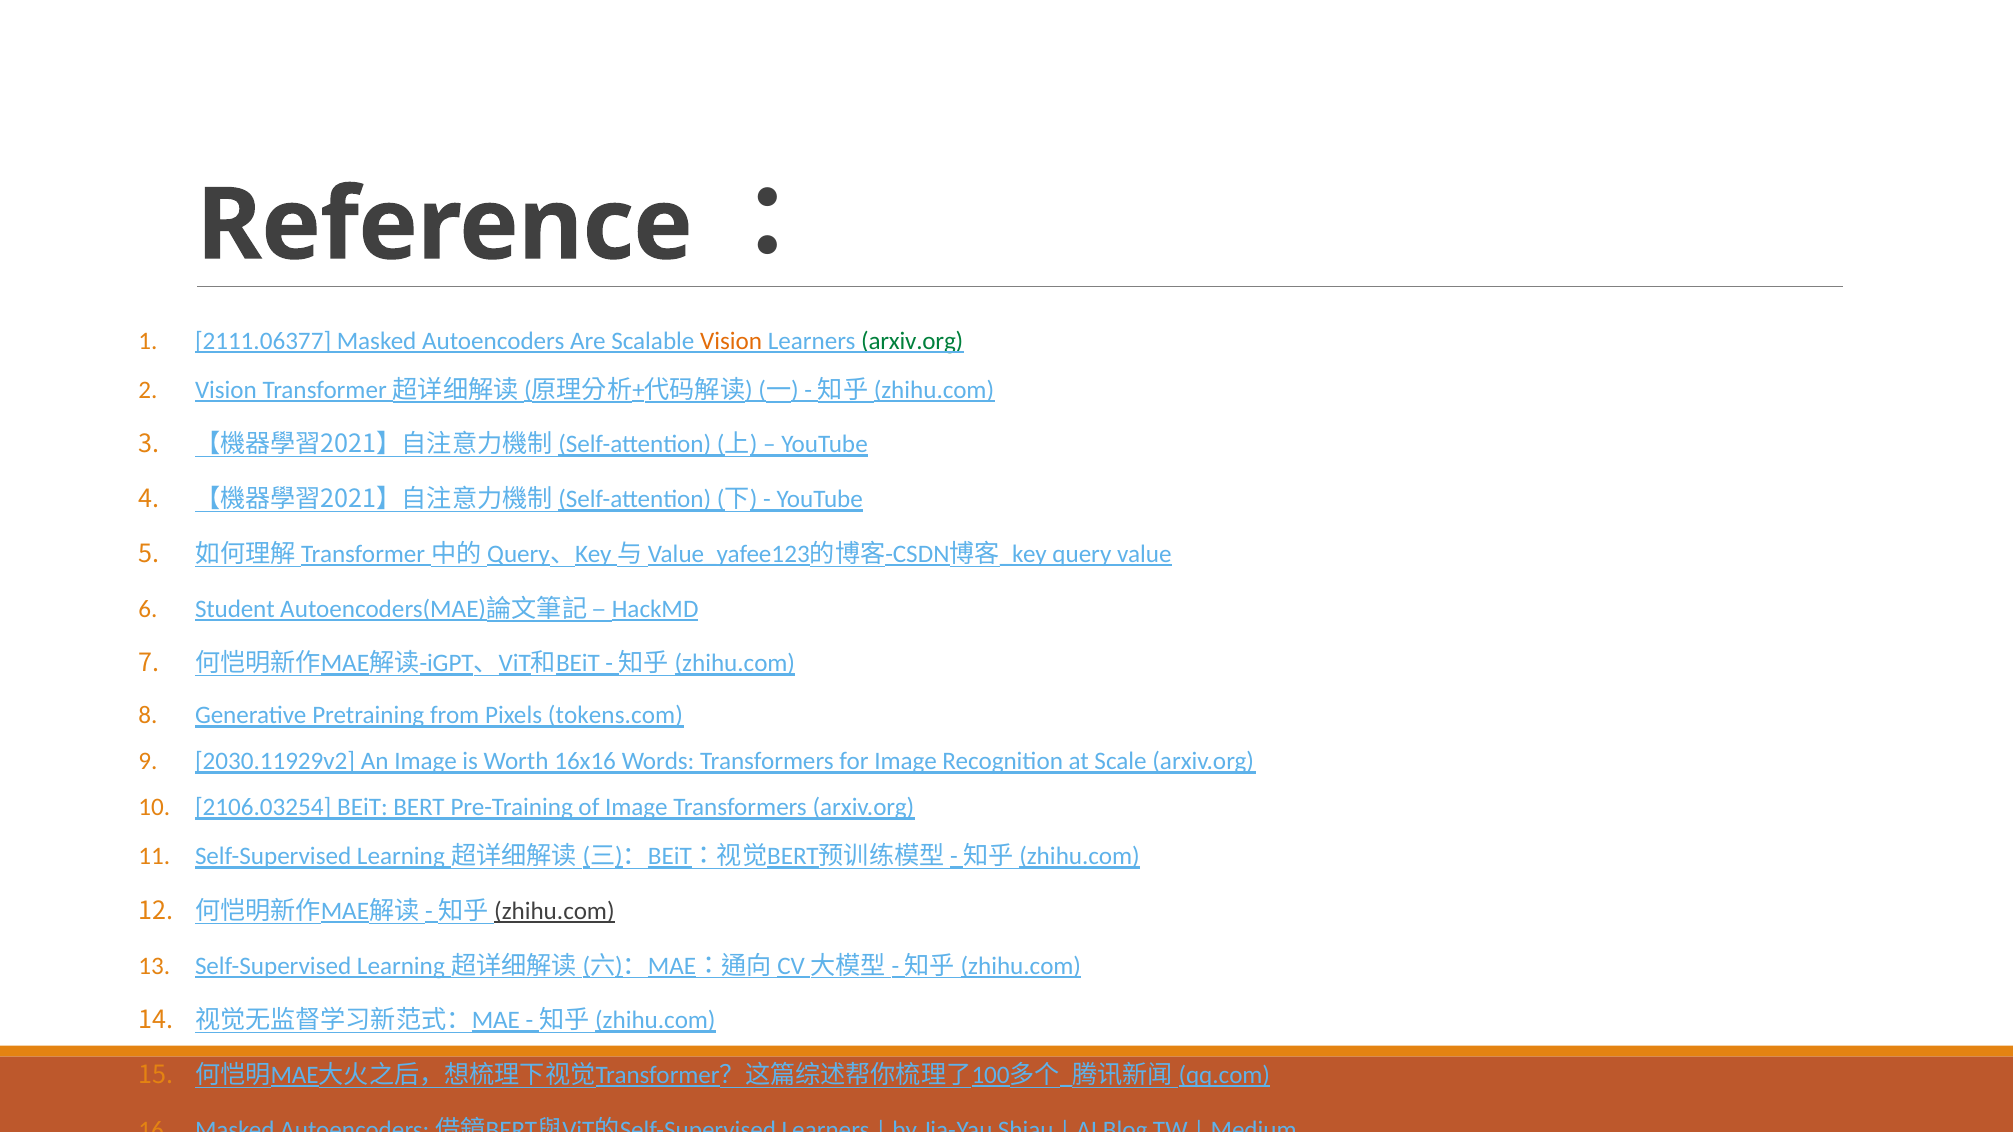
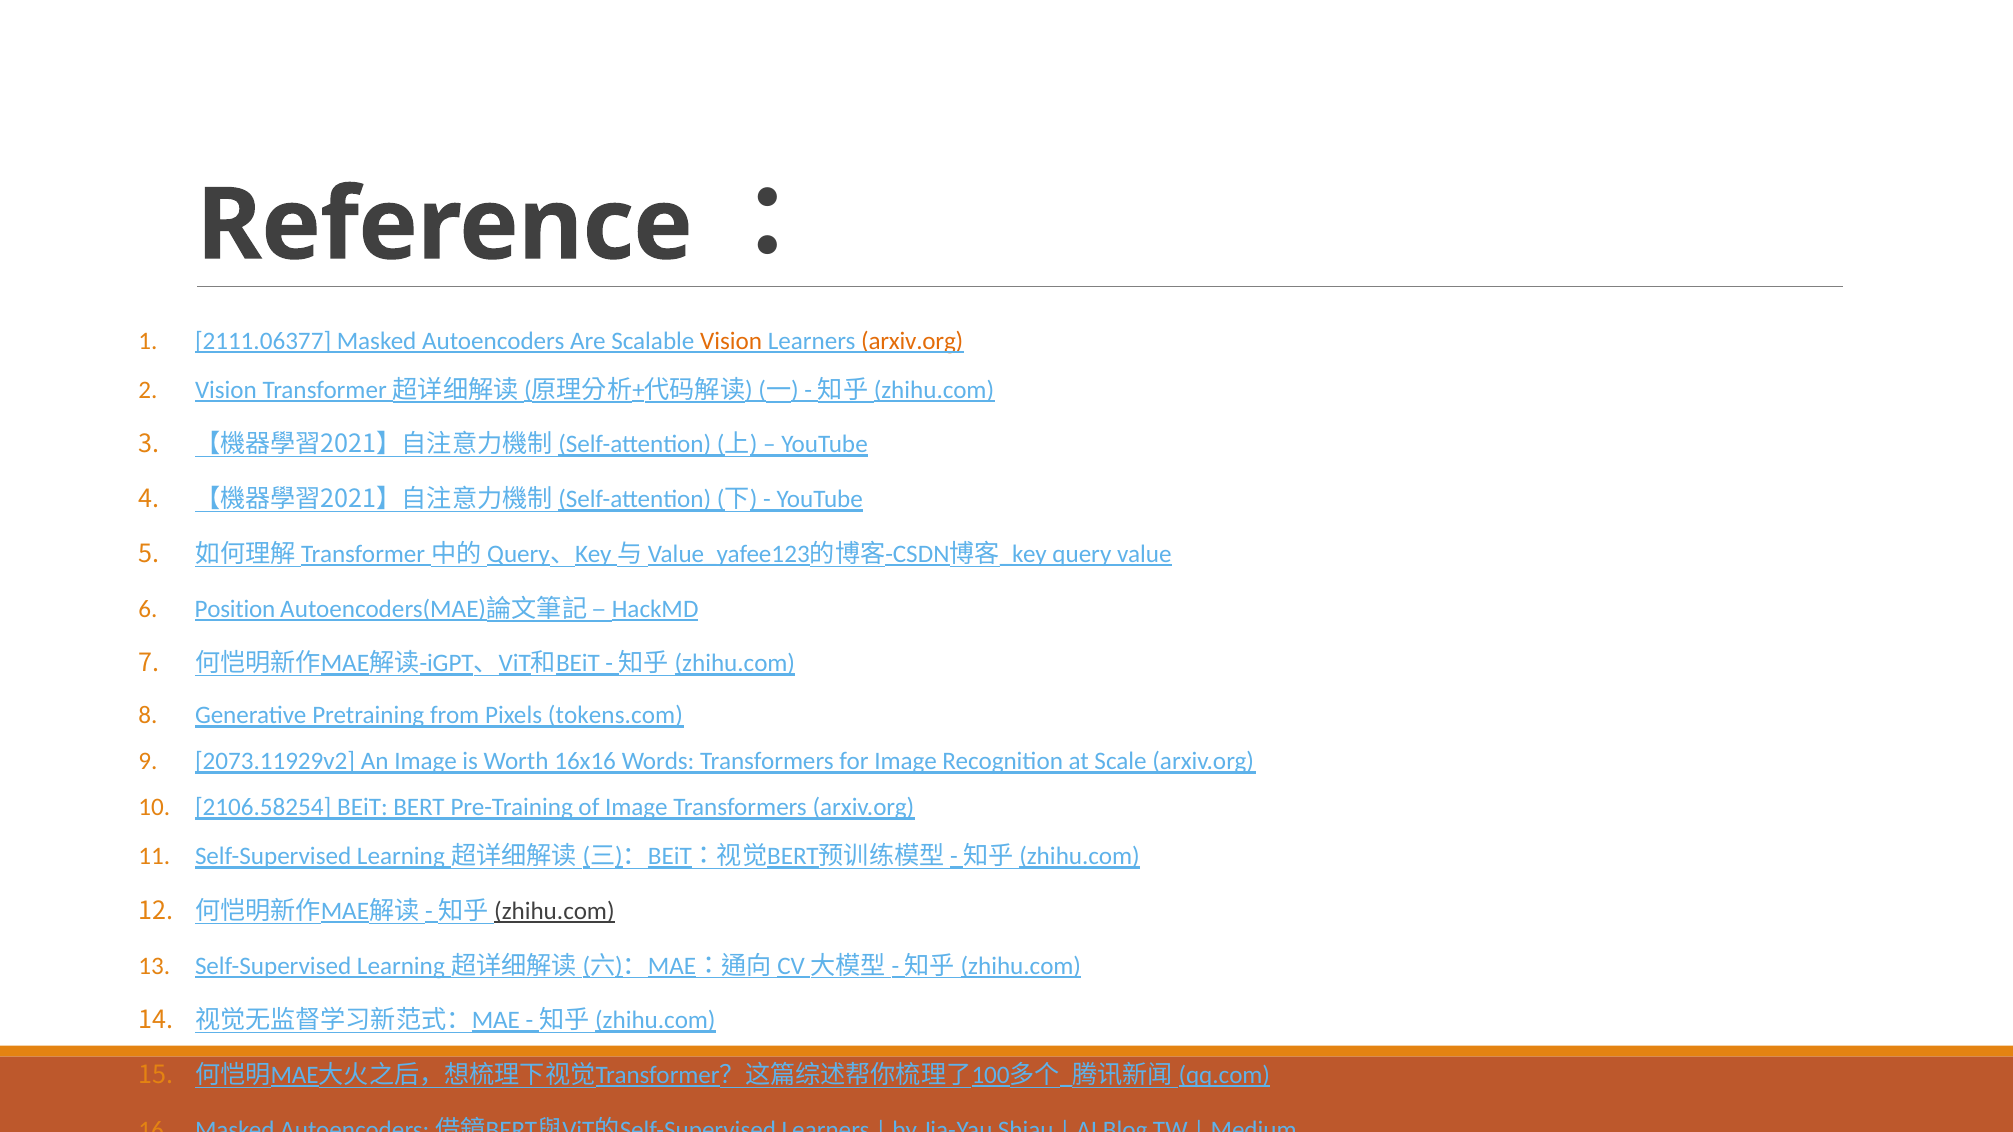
arxiv.org colour: green -> orange (912, 341)
Student: Student -> Position (235, 609)
2030.11929v2: 2030.11929v2 -> 2073.11929v2 (275, 762)
2106.03254: 2106.03254 -> 2106.58254 (263, 808)
